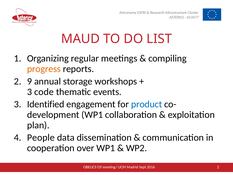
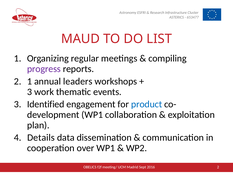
progress colour: orange -> purple (44, 69)
2 9: 9 -> 1 (30, 81)
storage: storage -> leaders (78, 81)
code: code -> work (44, 92)
People: People -> Details (41, 137)
